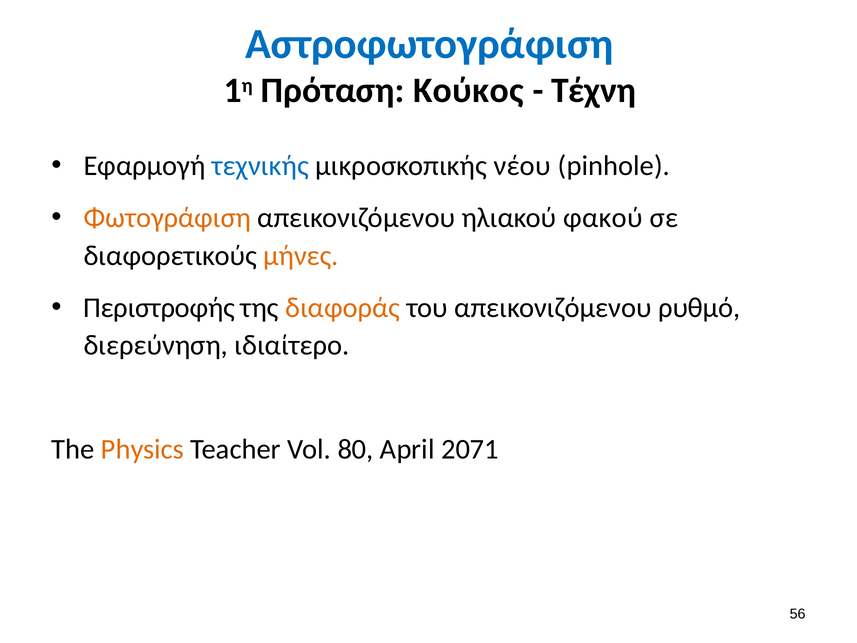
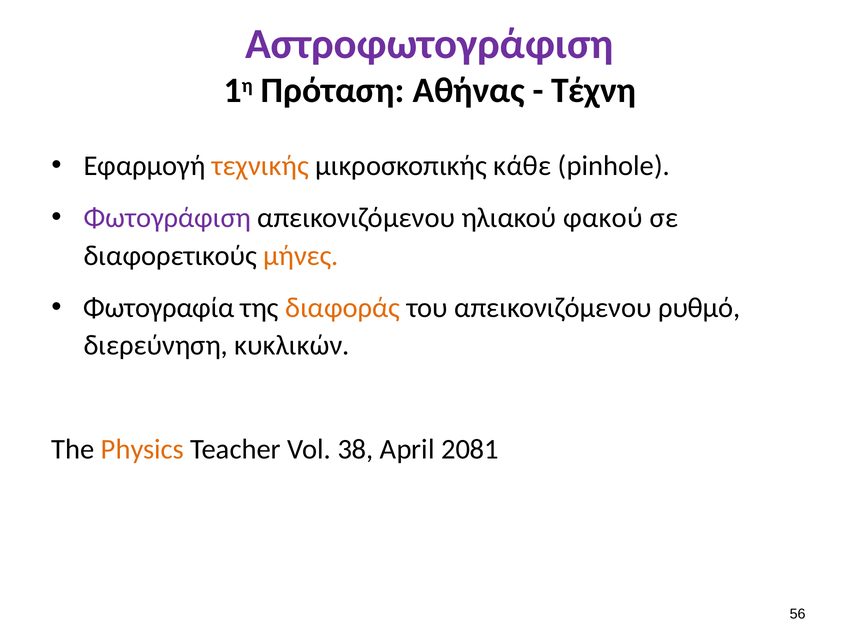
Αστροφωτογράφιση colour: blue -> purple (429, 44)
Κούκος: Κούκος -> Αθήνας (469, 91)
τεχνικής colour: blue -> orange (260, 166)
νέου: νέου -> κάθε (522, 166)
Φωτογράφιση colour: orange -> purple (167, 218)
Περιστροφής: Περιστροφής -> Φωτογραφία (159, 308)
ιδιαίτερο: ιδιαίτερο -> κυκλικών (292, 345)
80: 80 -> 38 (356, 449)
2071: 2071 -> 2081 (470, 449)
